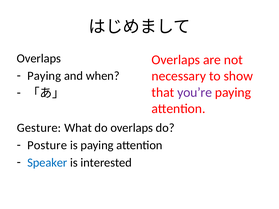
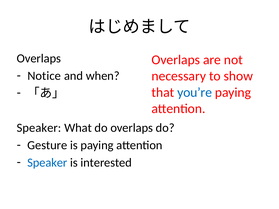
Paying: Paying -> Notice (44, 76)
you’re colour: purple -> blue (195, 92)
Gesture: Gesture -> Speaker (39, 128)
Posture: Posture -> Gesture (47, 145)
